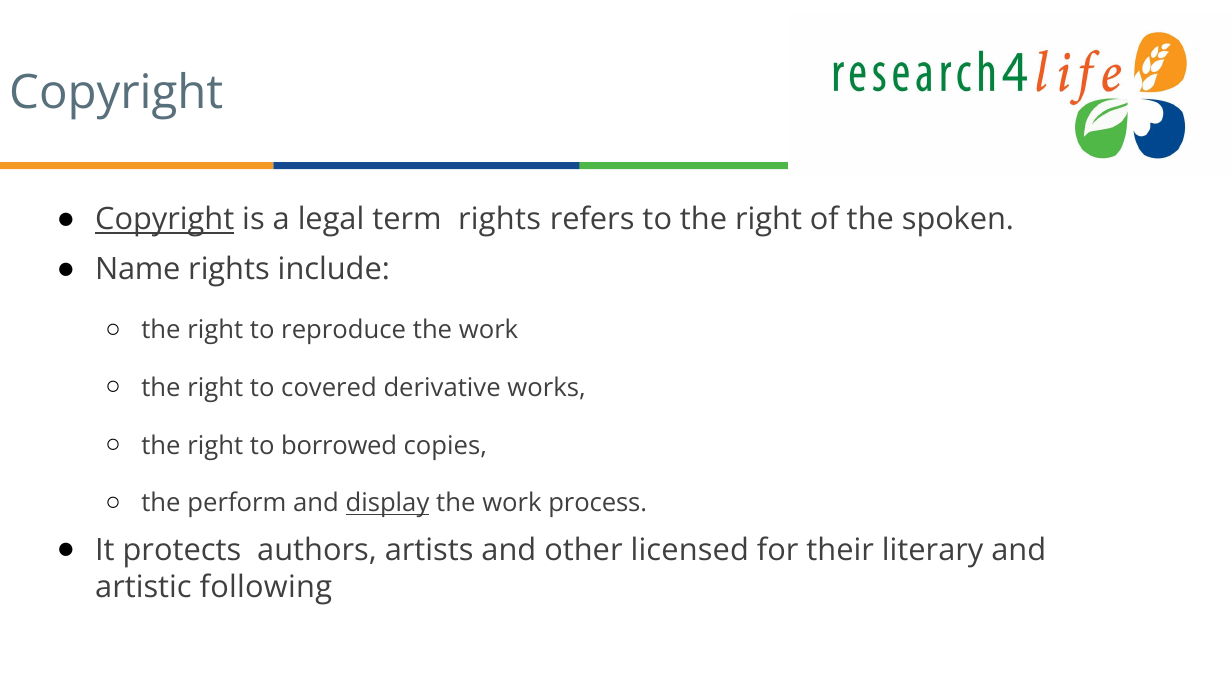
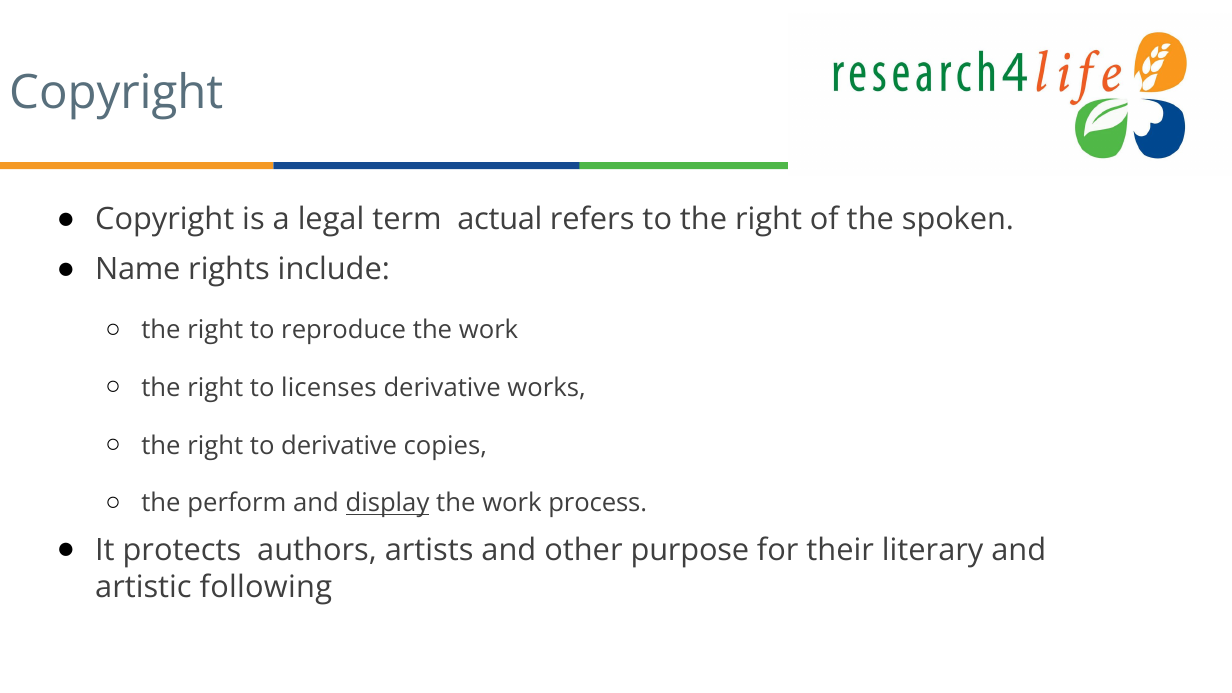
Copyright underline: present -> none (165, 220)
term rights: rights -> actual (500, 220)
covered: covered -> licenses (329, 388)
to borrowed: borrowed -> derivative (339, 446)
licensed: licensed -> purpose (690, 550)
